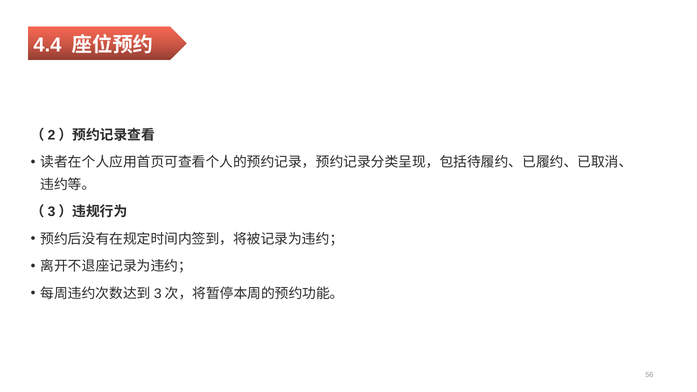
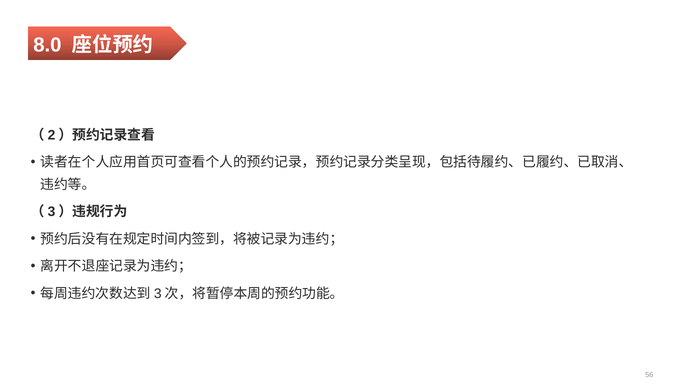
4.4: 4.4 -> 8.0 (47, 45)
